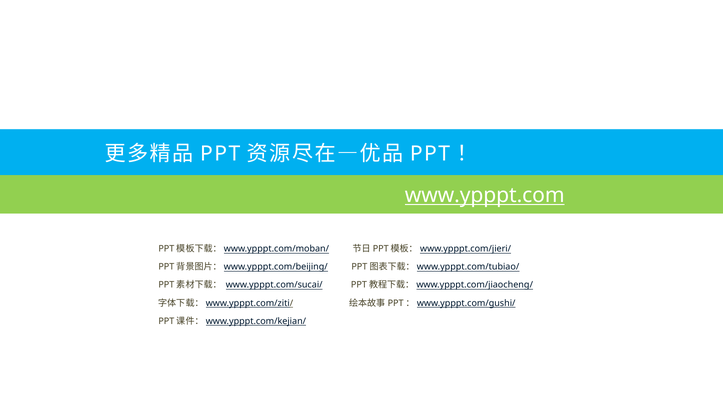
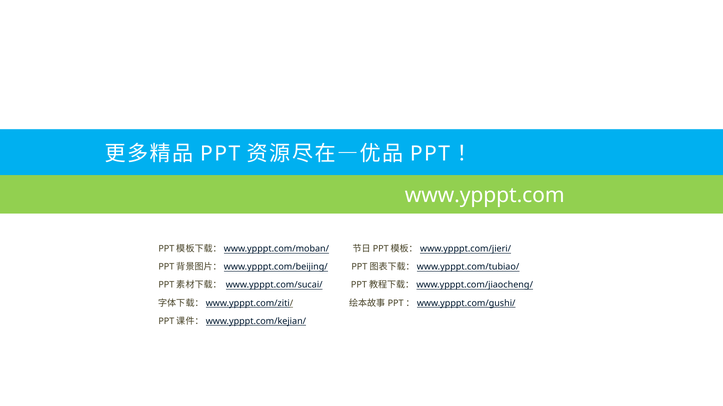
www.ypppt.com underline: present -> none (485, 196)
